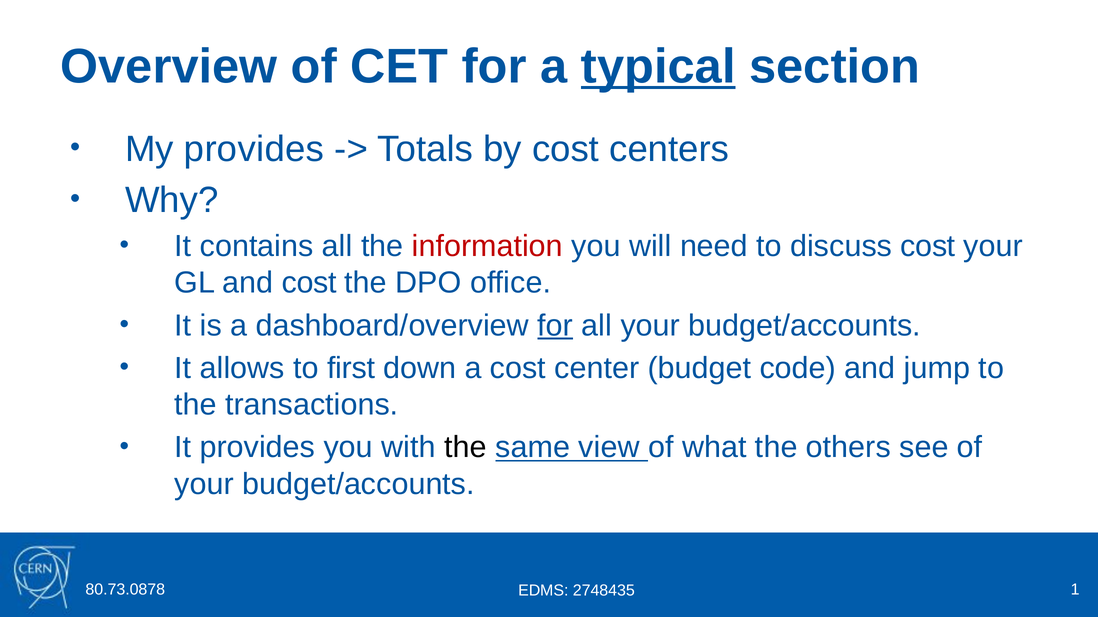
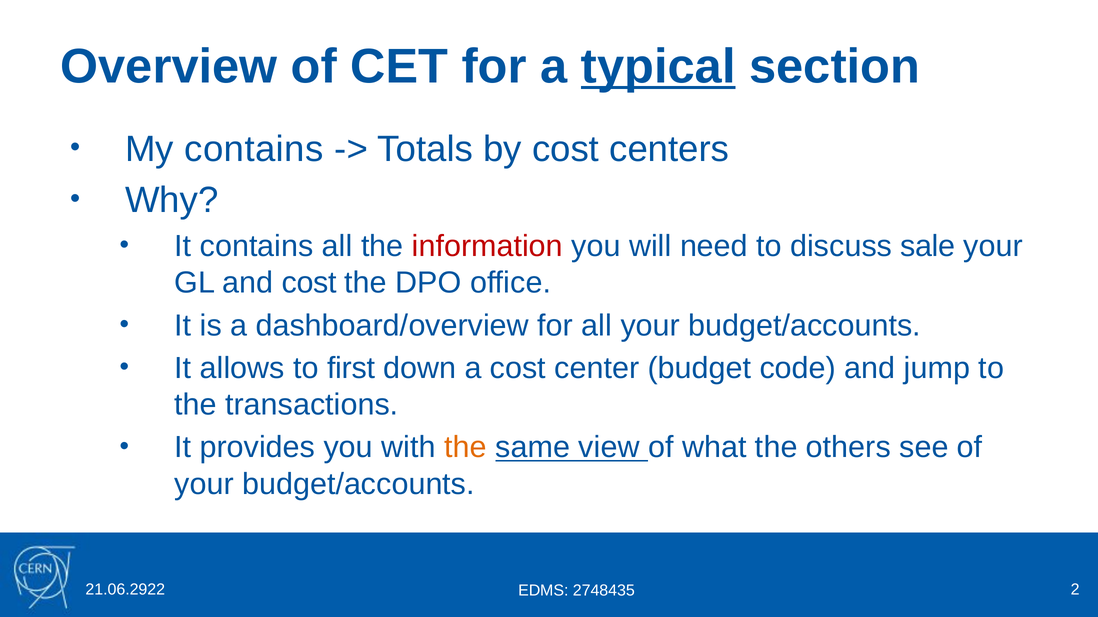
My provides: provides -> contains (254, 149)
discuss cost: cost -> sale (928, 246)
for underline: present -> none (555, 326)
the colour: black -> orange (465, 448)
80.73.0878: 80.73.0878 -> 21.06.2922 (125, 590)
1: 1 -> 2 (1075, 590)
